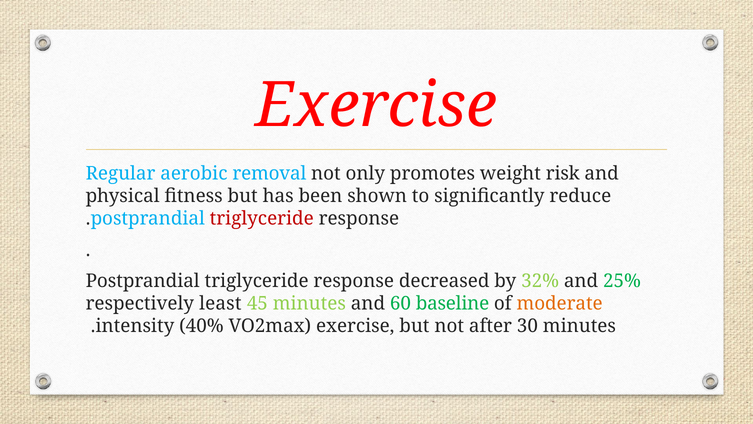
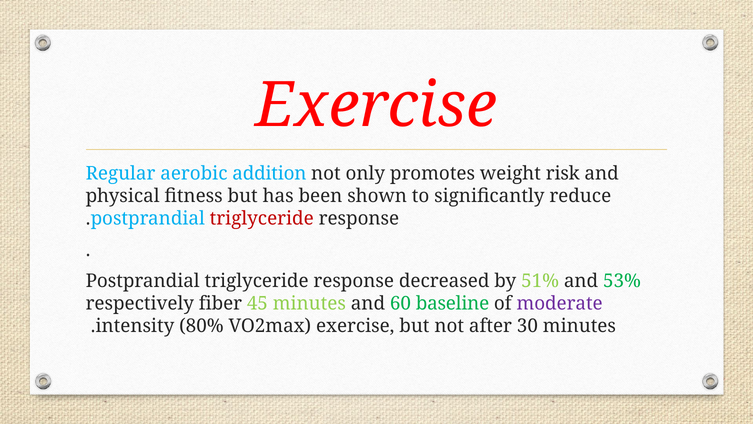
removal: removal -> addition (269, 173)
32%: 32% -> 51% (540, 281)
25%: 25% -> 53% (622, 281)
least: least -> fiber (220, 303)
moderate colour: orange -> purple (560, 303)
40%: 40% -> 80% (201, 326)
